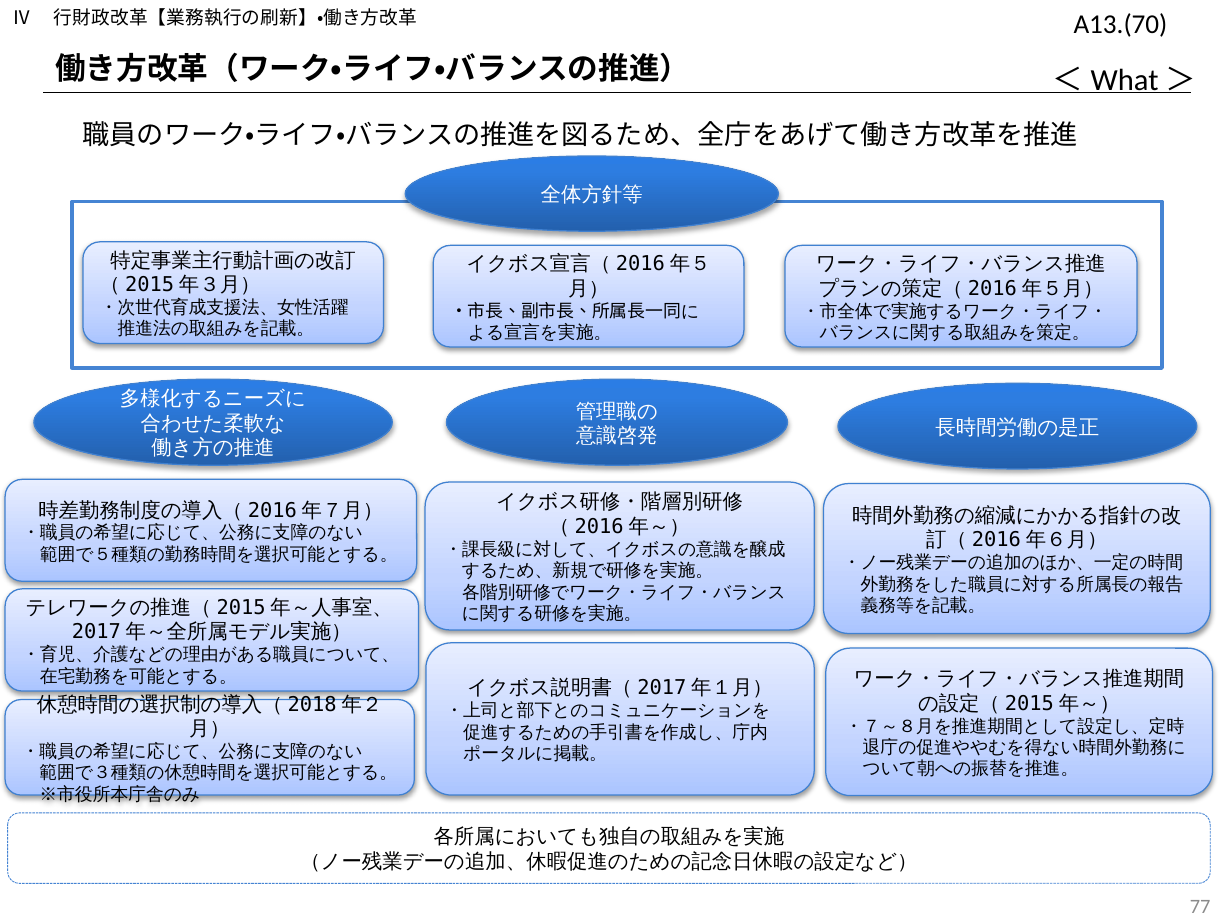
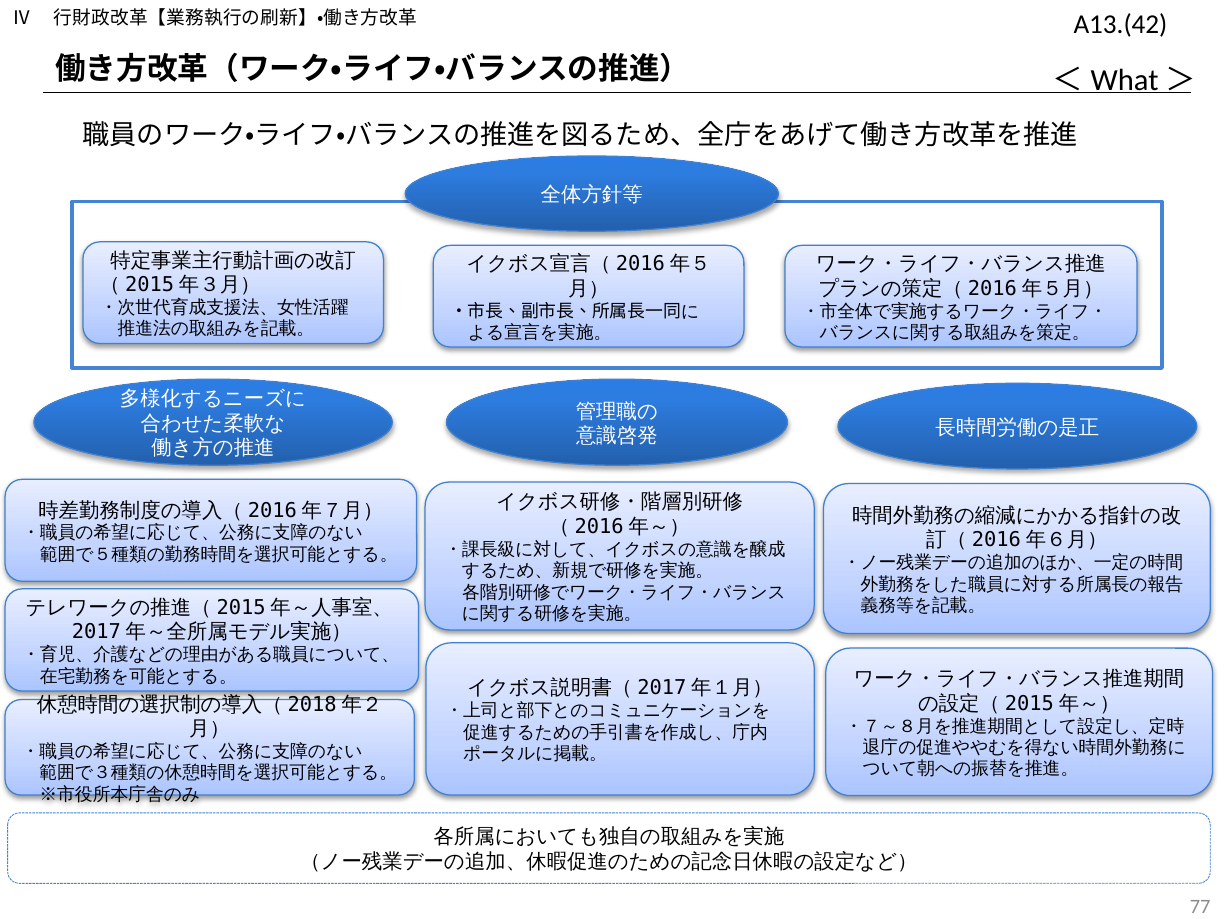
A13.(70: A13.(70 -> A13.(42 (1120, 24)
